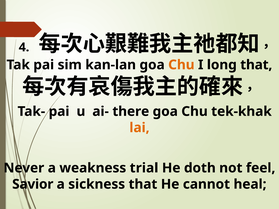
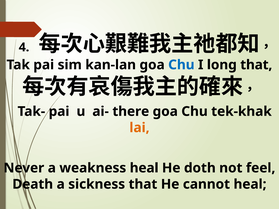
Chu colour: orange -> blue (181, 65)
weakness trial: trial -> heal (144, 168)
Savior: Savior -> Death (33, 184)
